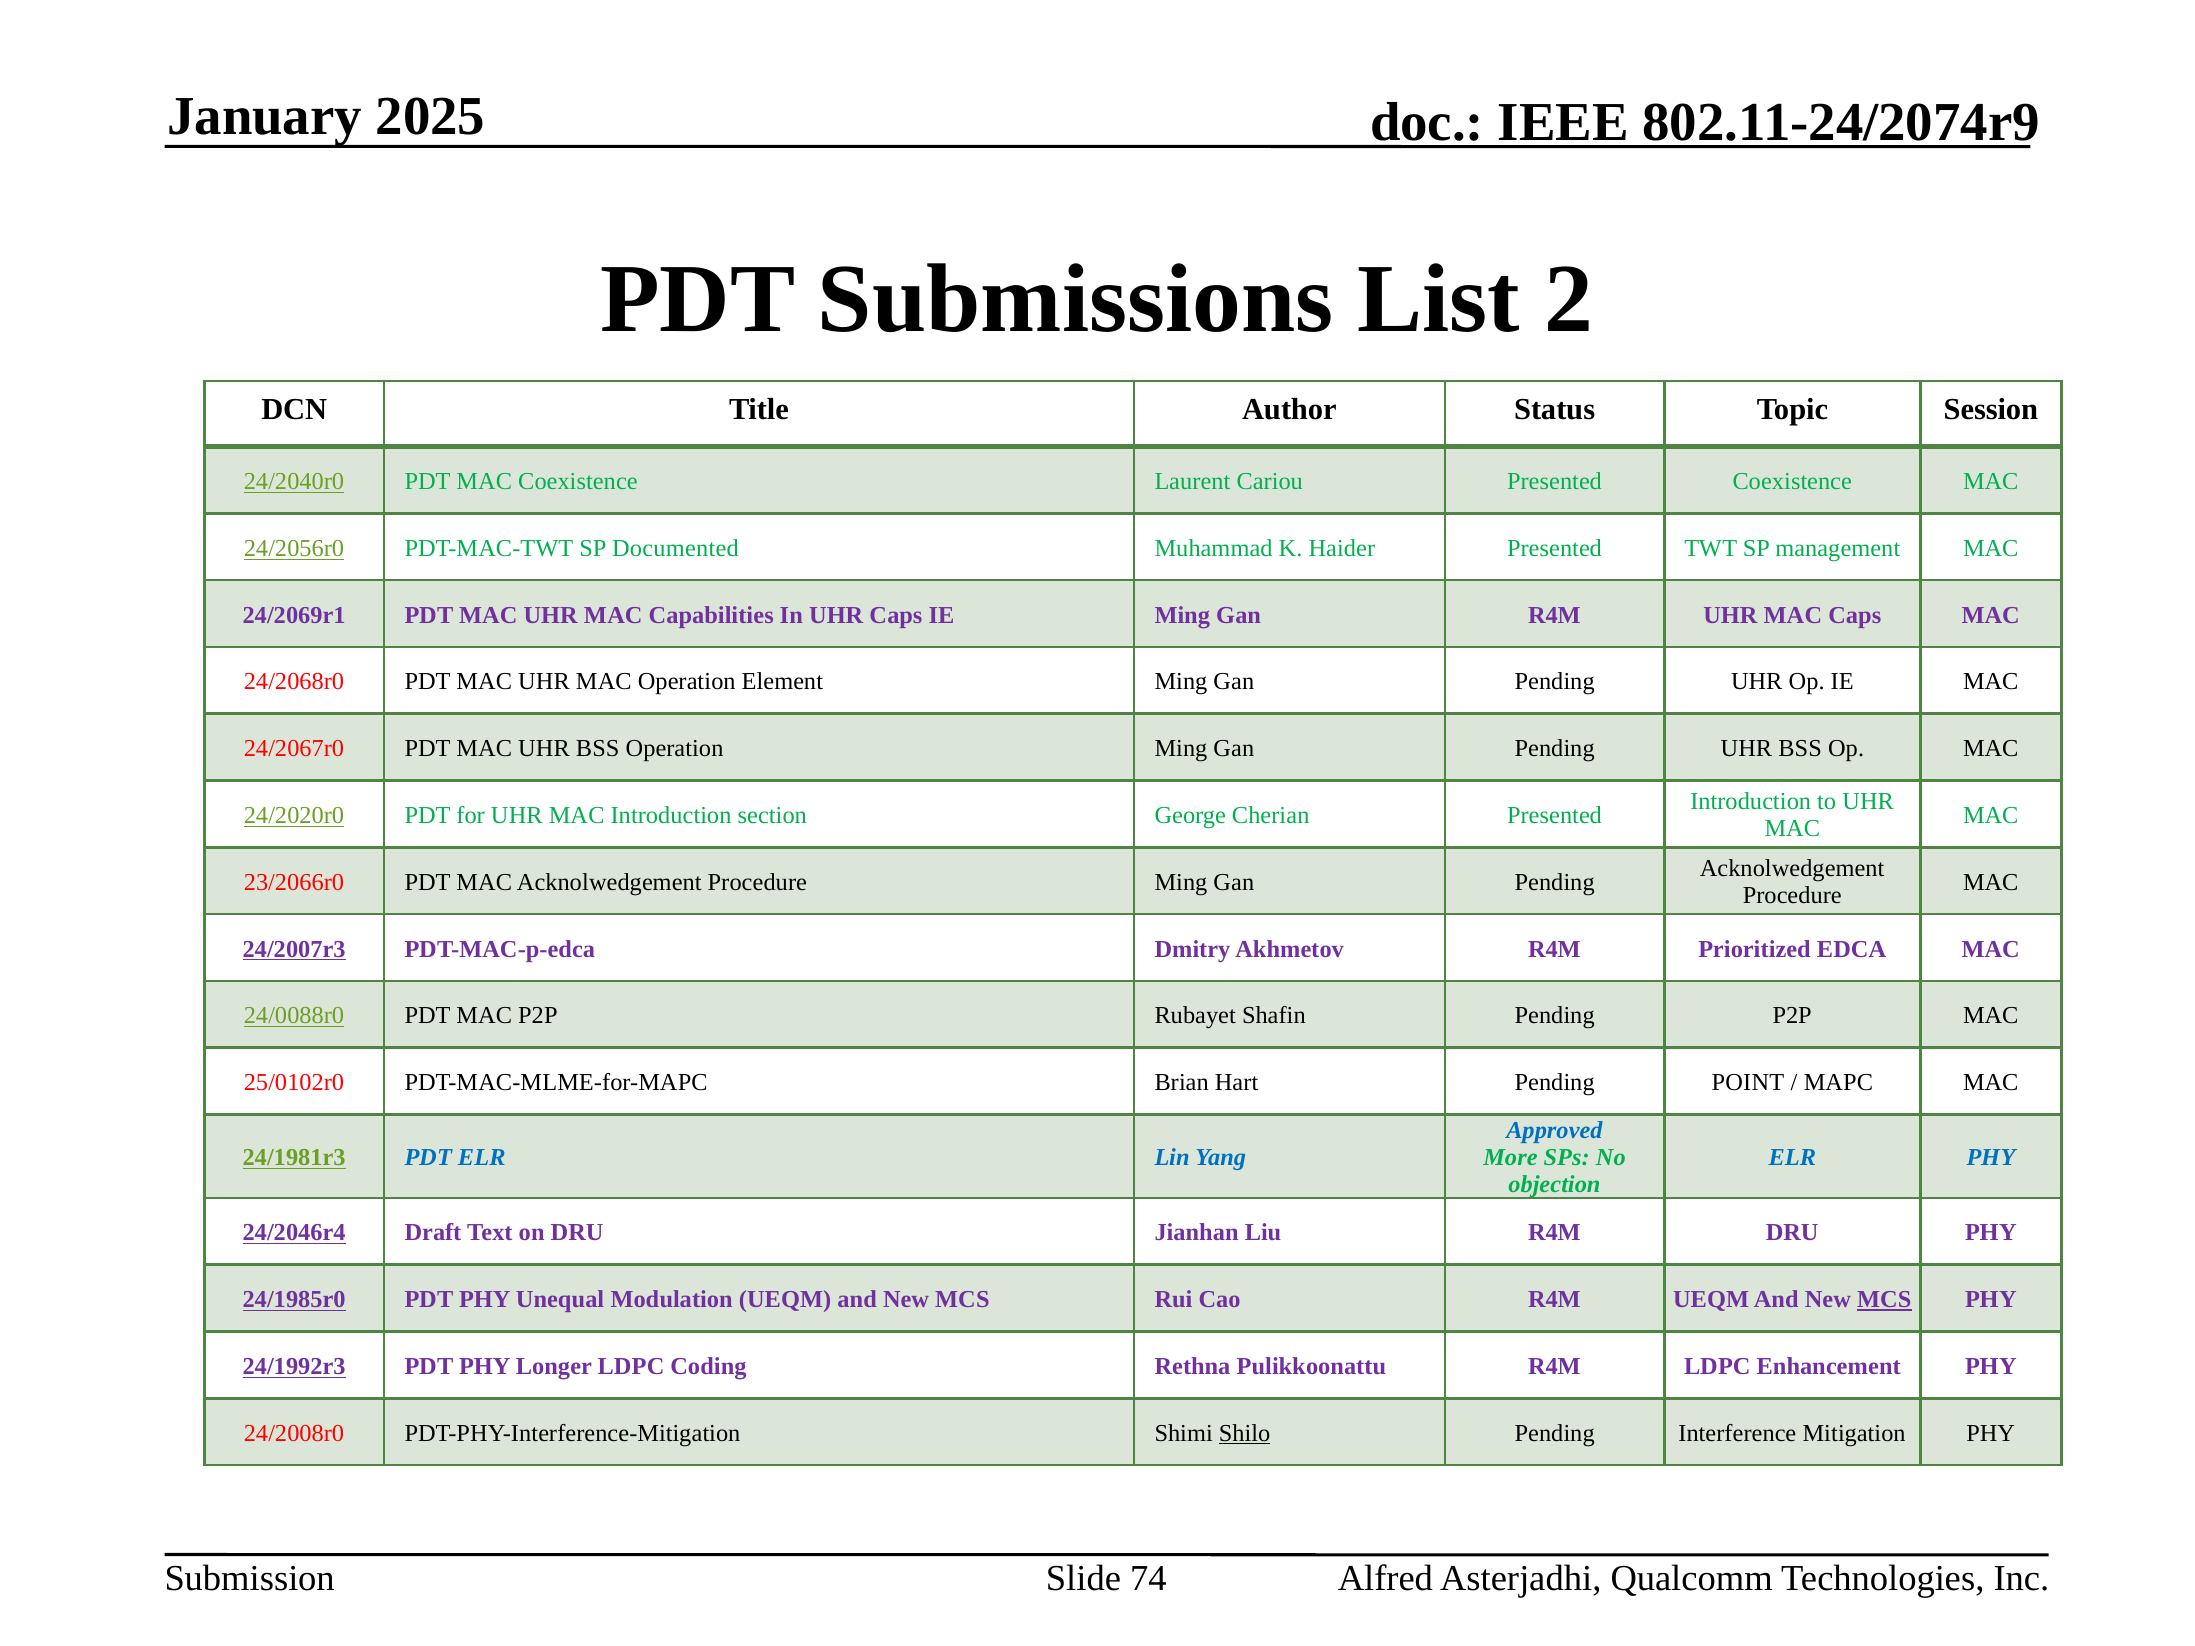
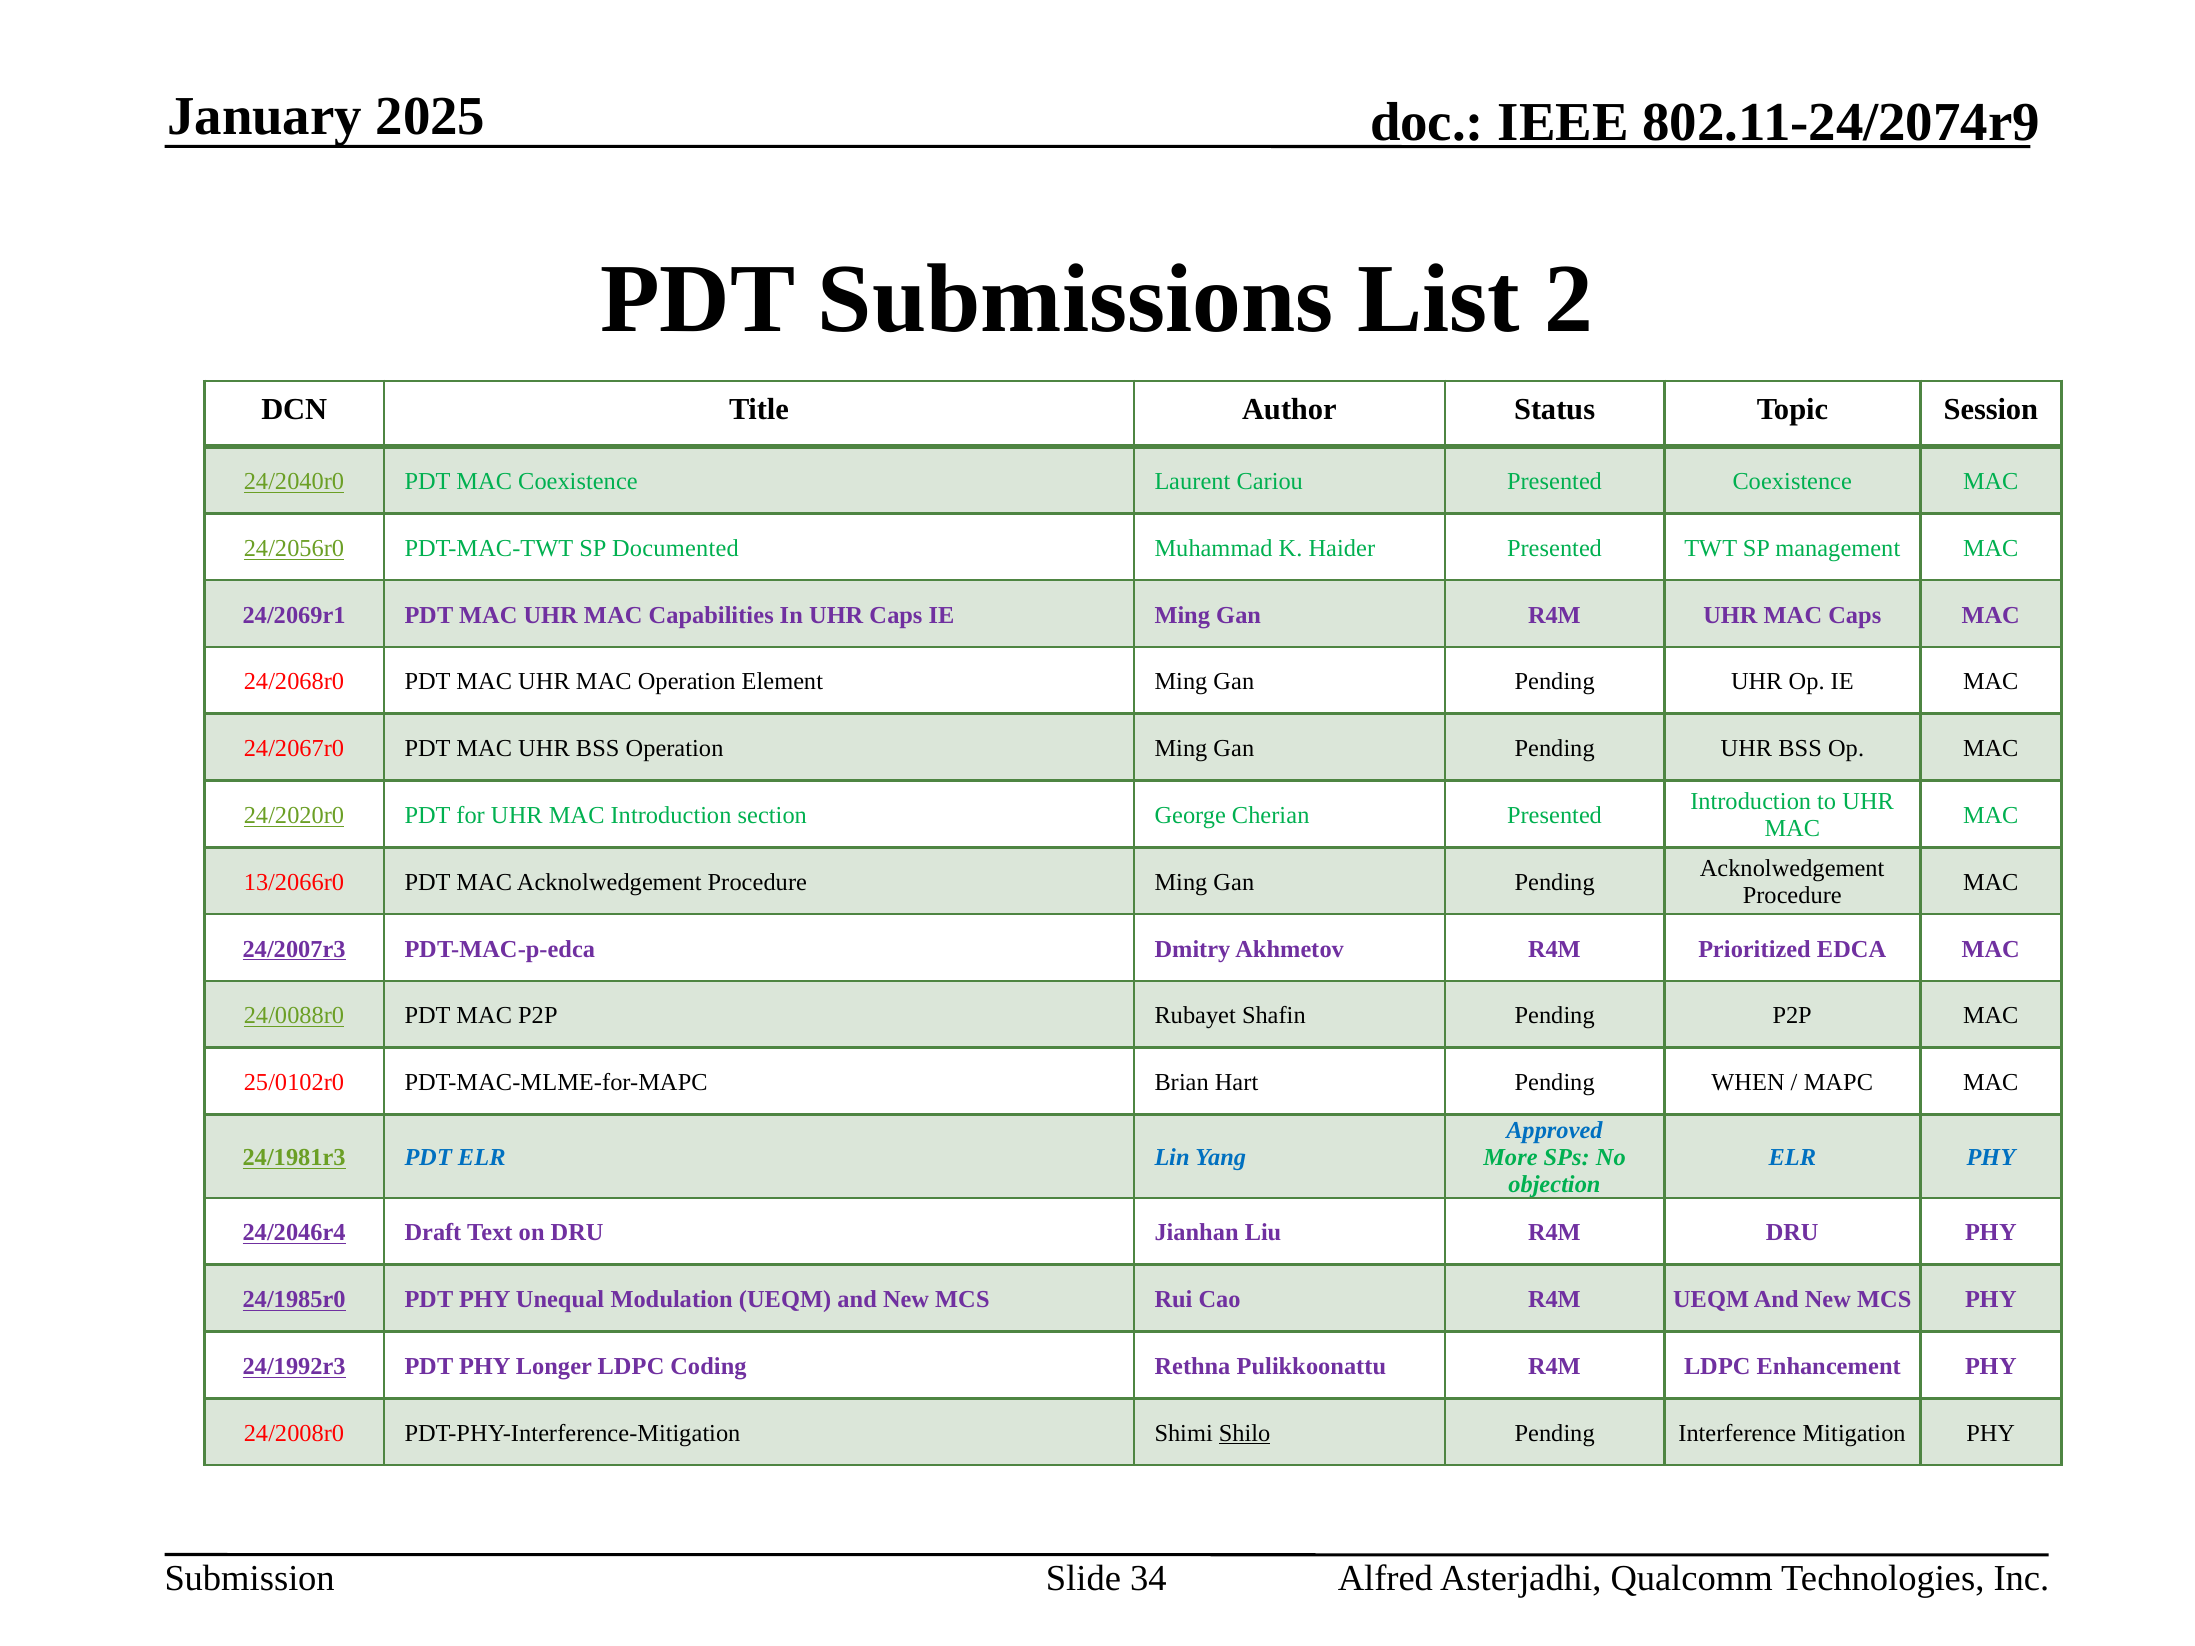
23/2066r0: 23/2066r0 -> 13/2066r0 (294, 882)
POINT: POINT -> WHEN (1748, 1083)
MCS underline: present -> none (1884, 1300)
74: 74 -> 34 (1148, 1579)
